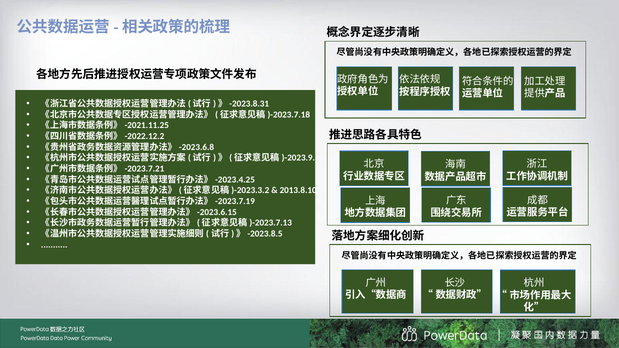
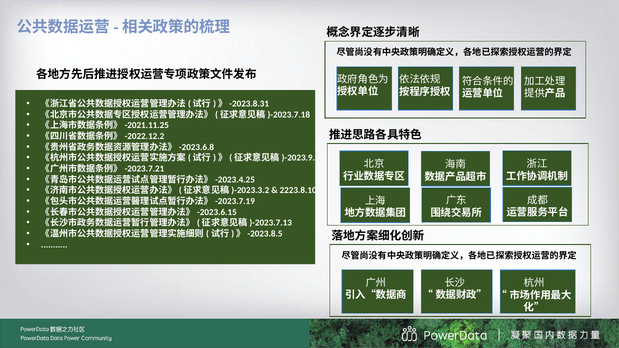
2013.8.10: 2013.8.10 -> 2223.8.10 (298, 191)
